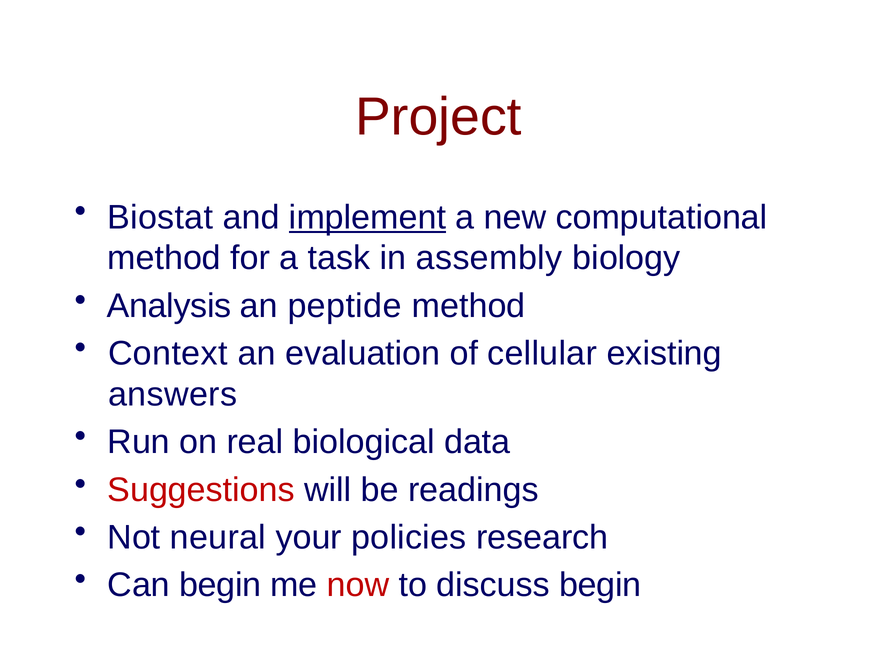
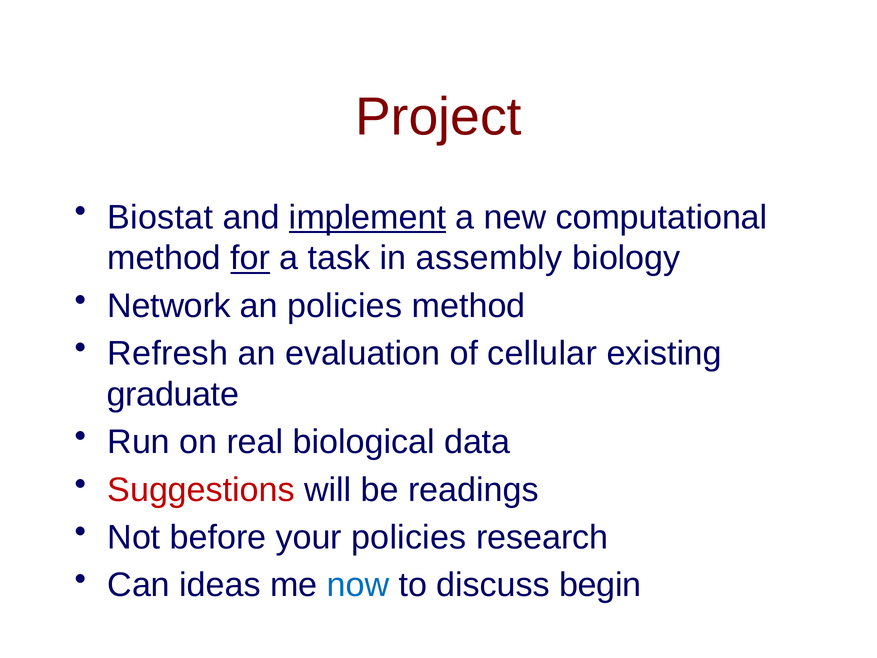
for underline: none -> present (250, 258)
Analysis: Analysis -> Network (169, 306)
an peptide: peptide -> policies (345, 306)
Context: Context -> Refresh (168, 353)
answers: answers -> graduate (173, 394)
neural: neural -> before (218, 537)
Can begin: begin -> ideas (220, 585)
now colour: red -> blue (358, 585)
